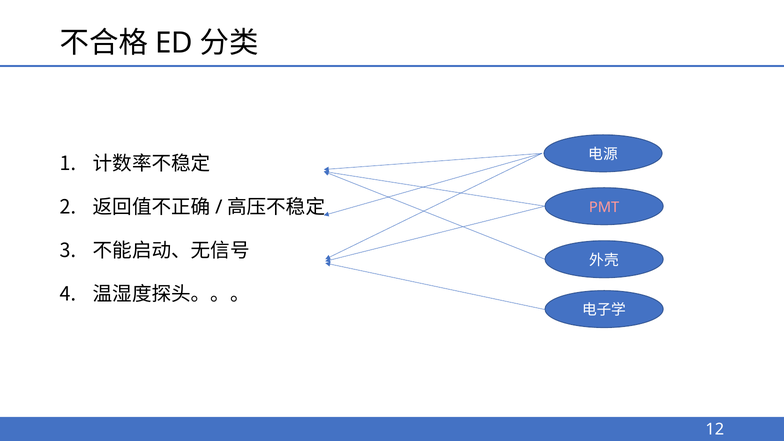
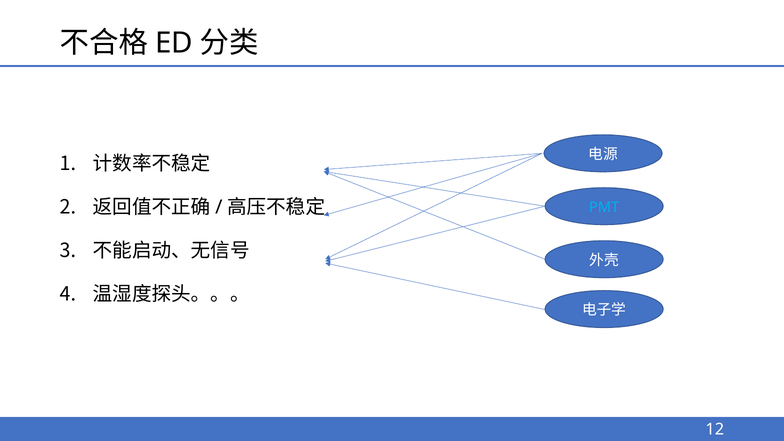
PMT colour: pink -> light blue (604, 207)
